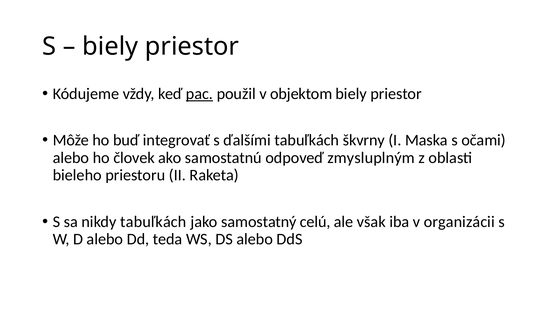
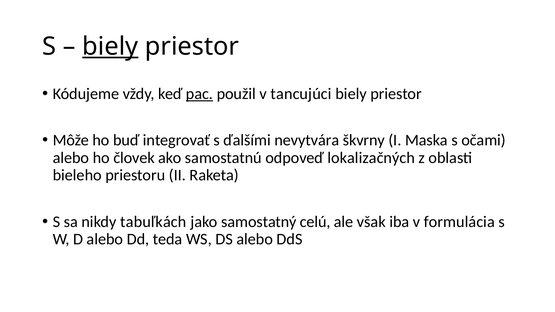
biely underline: none -> present (110, 47)
objektom: objektom -> tancujúci (301, 94)
ďalšími tabuľkách: tabuľkách -> nevytvára (307, 140)
zmysluplným: zmysluplným -> lokalizačných (371, 158)
organizácii: organizácii -> formulácia (459, 222)
